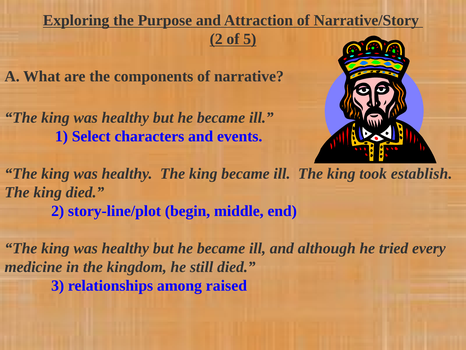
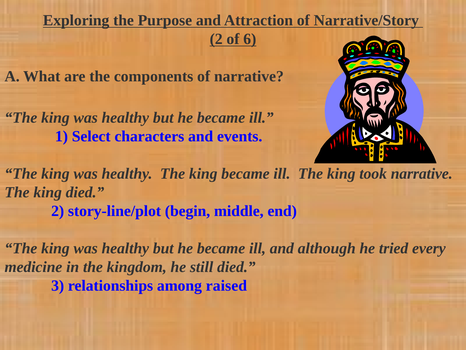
5: 5 -> 6 (250, 39)
took establish: establish -> narrative (422, 173)
